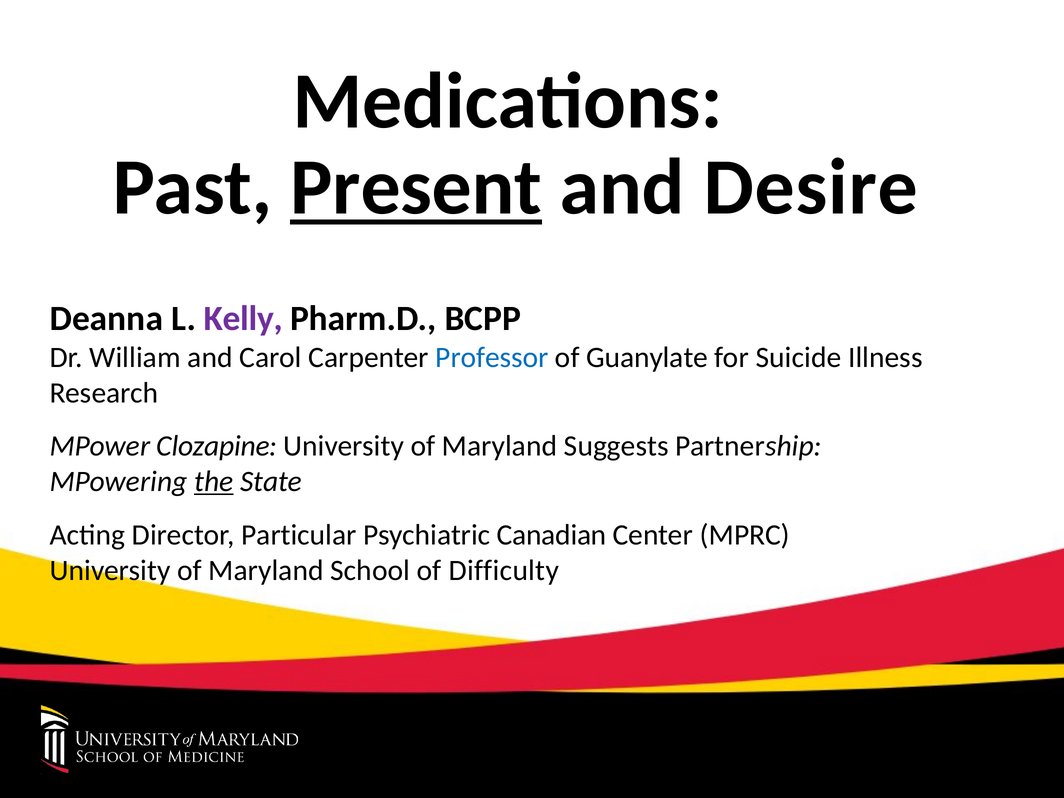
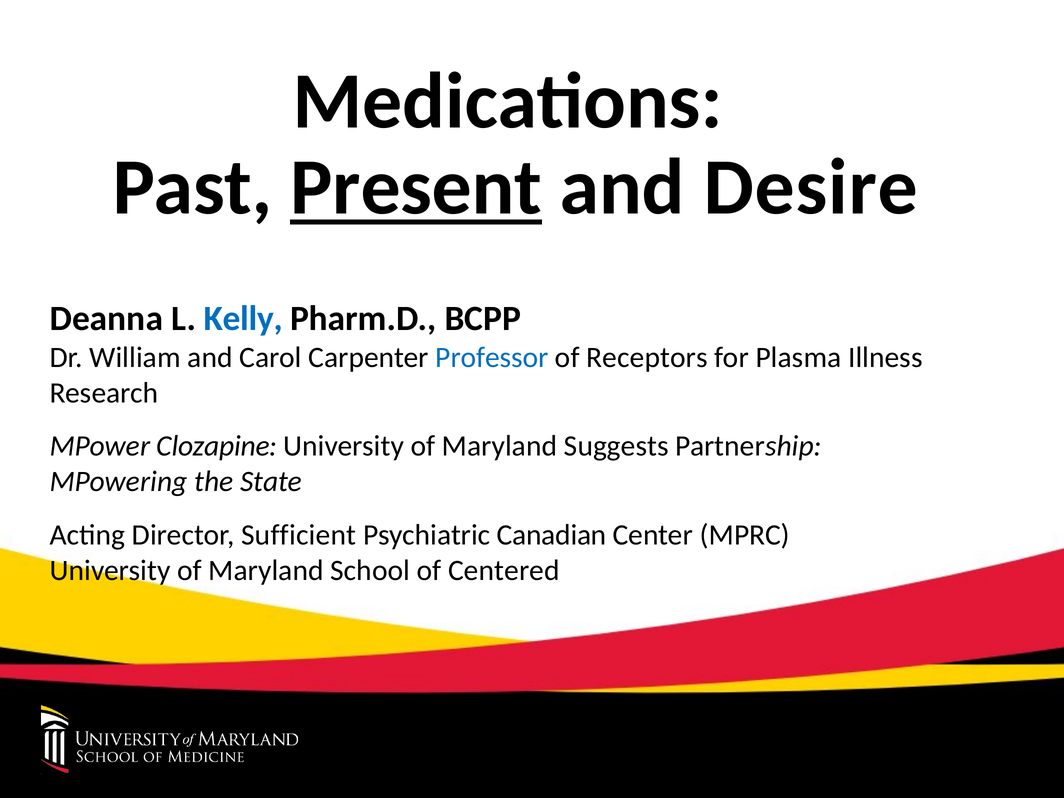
Kelly colour: purple -> blue (243, 319)
Guanylate: Guanylate -> Receptors (647, 357)
Suicide: Suicide -> Plasma (798, 357)
the underline: present -> none (214, 482)
Particular: Particular -> Sufficient (299, 535)
Difficulty: Difficulty -> Centered (504, 570)
